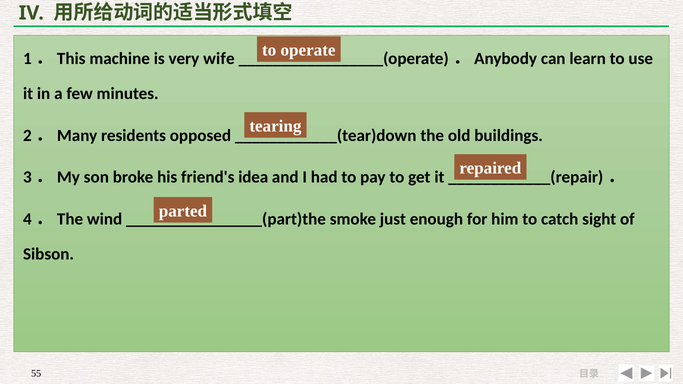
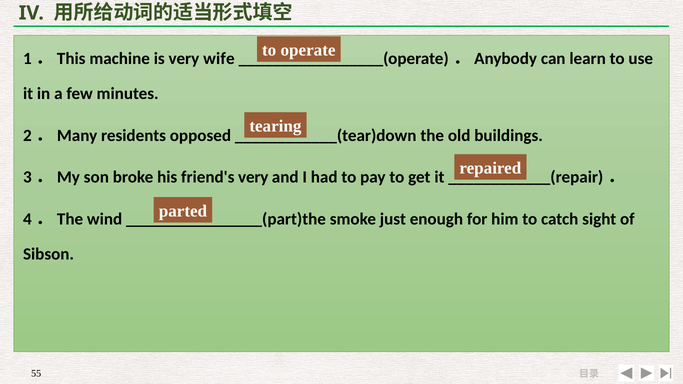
friend's idea: idea -> very (253, 177)
